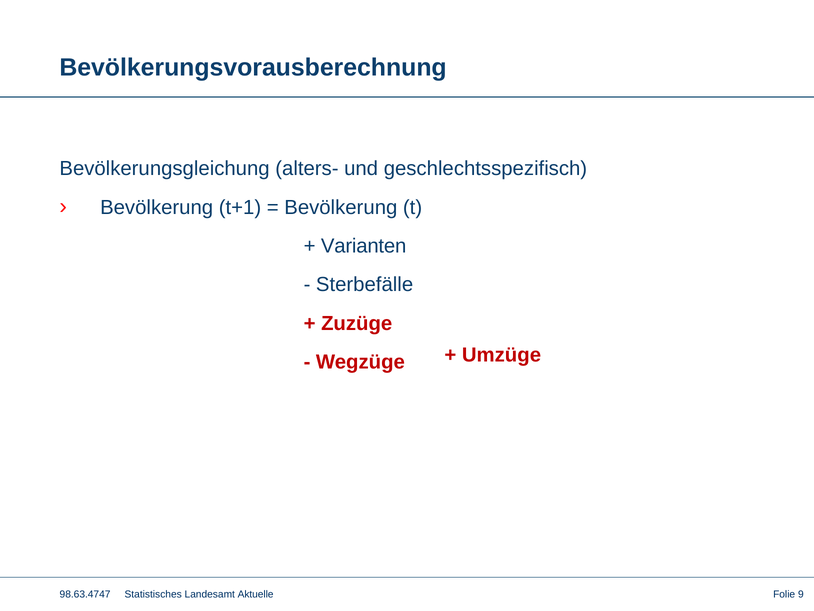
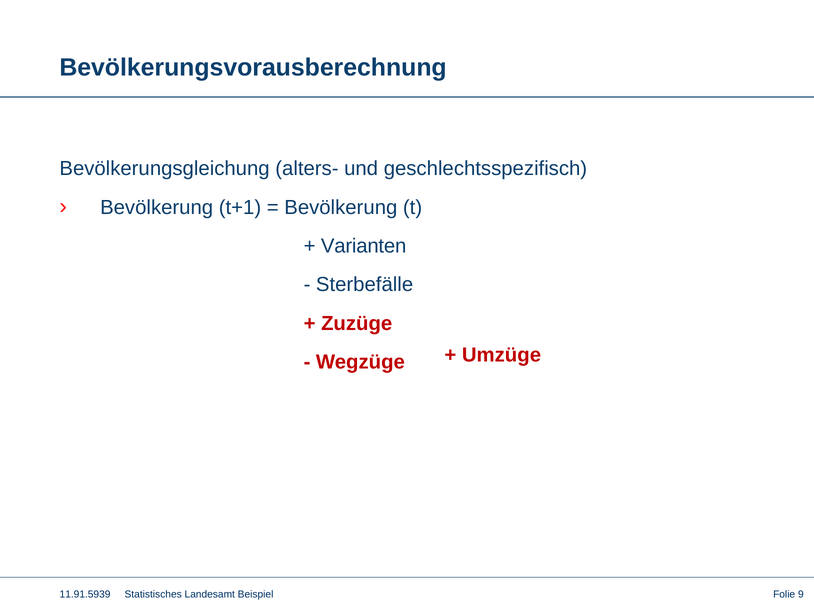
98.63.4747: 98.63.4747 -> 11.91.5939 (85, 594)
Aktuelle: Aktuelle -> Beispiel (256, 594)
